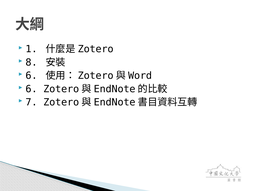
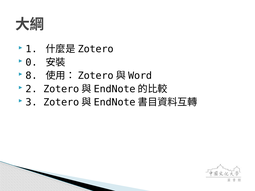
8: 8 -> 0 (31, 62)
6: 6 -> 8 (31, 76)
6: 6 -> 2 (31, 89)
7: 7 -> 3 (31, 102)
